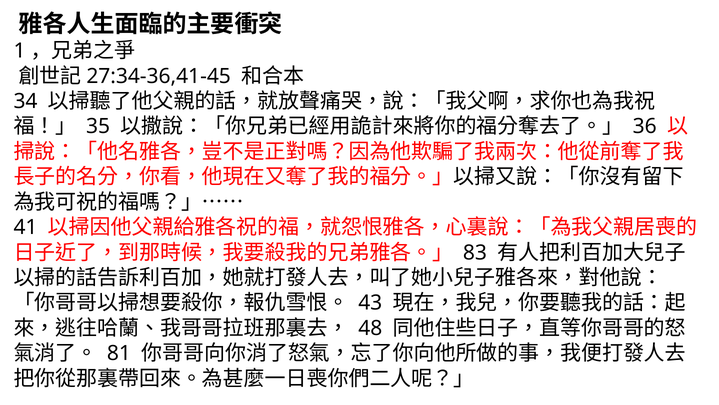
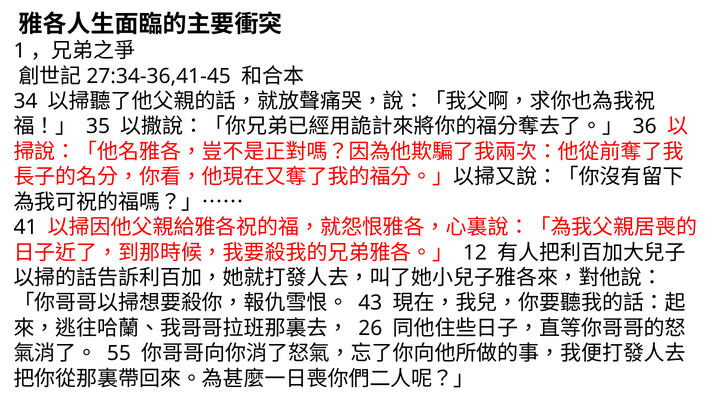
83: 83 -> 12 (475, 252)
48: 48 -> 26 (370, 328)
81: 81 -> 55 (119, 353)
